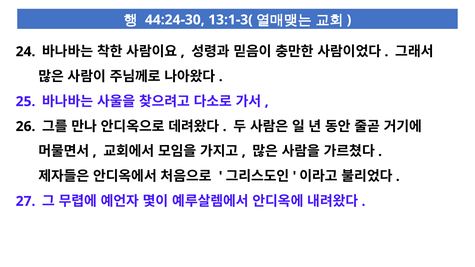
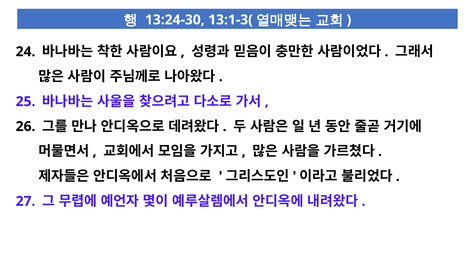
44:24-30: 44:24-30 -> 13:24-30 (175, 20)
